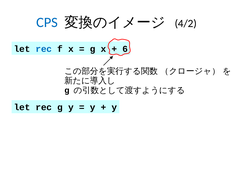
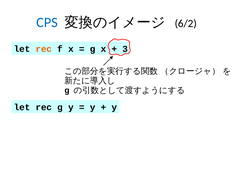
4/2: 4/2 -> 6/2 (186, 24)
rec colour: blue -> orange (44, 49)
6: 6 -> 3 (125, 49)
